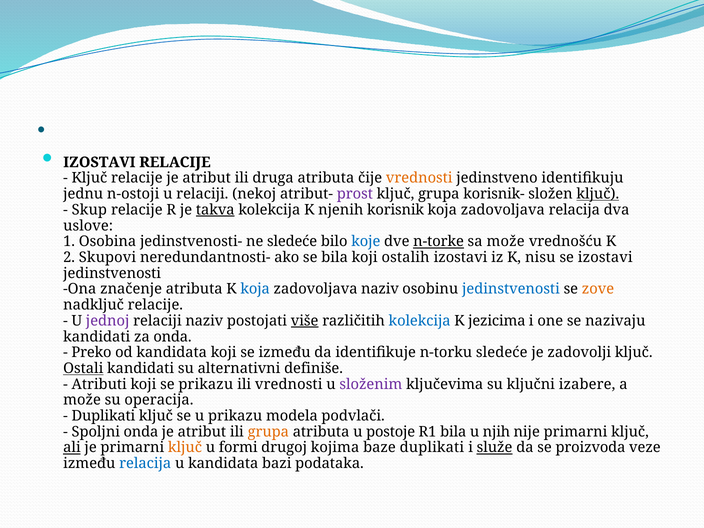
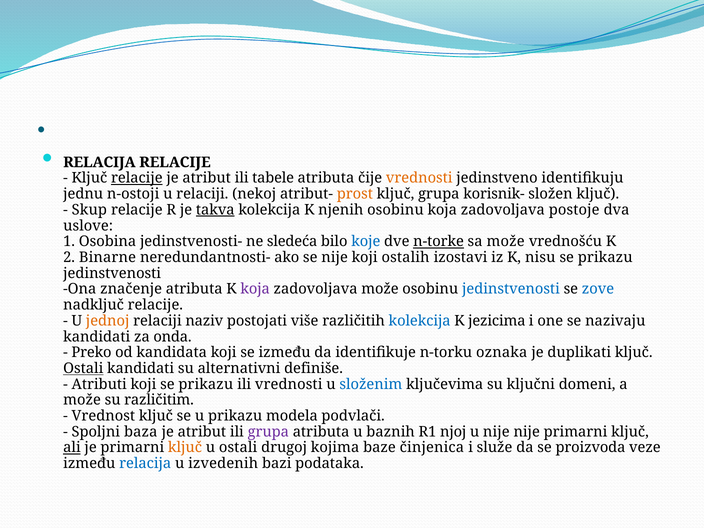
IZOSTAVI: IZOSTAVI -> RELACIJA (99, 162)
relacije underline: none -> present (137, 178)
druga: druga -> tabele (273, 178)
prost colour: purple -> orange (355, 194)
ključ underline: present -> none (598, 194)
njenih korisnik: korisnik -> osobinu (395, 210)
zadovoljava relacija: relacija -> postoje (574, 210)
ne sledeće: sledeće -> sledeća (292, 242)
Skupovi: Skupovi -> Binarne (107, 257)
se bila: bila -> nije (335, 257)
izostavi: izostavi -> prikazu (605, 257)
koja colour: blue -> purple (255, 289)
zadovoljava naziv: naziv -> može (380, 289)
zove colour: orange -> blue (598, 289)
jednoj colour: purple -> orange (108, 321)
više underline: present -> none (305, 321)
n-torku sledeće: sledeće -> oznaka (502, 353)
zadovolji: zadovolji -> duplikati (579, 353)
složenim colour: purple -> blue (371, 384)
izabere: izabere -> domeni (587, 384)
operacija: operacija -> različitim (159, 400)
Duplikati: Duplikati -> Vrednost (103, 416)
Spoljni onda: onda -> baza (141, 432)
grupa colour: orange -> purple (268, 432)
postoje: postoje -> baznih (391, 432)
R1 bila: bila -> njoj (453, 432)
u njih: njih -> nije (496, 432)
u formi: formi -> ostali (238, 448)
baze duplikati: duplikati -> činjenica (432, 448)
služe underline: present -> none (495, 448)
u kandidata: kandidata -> izvedenih (223, 464)
